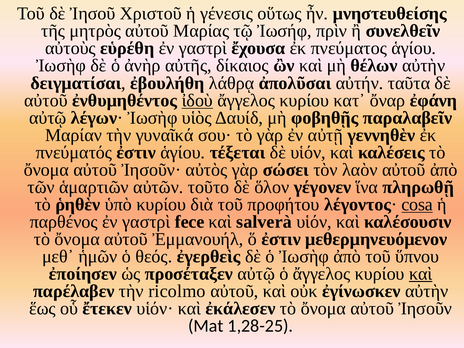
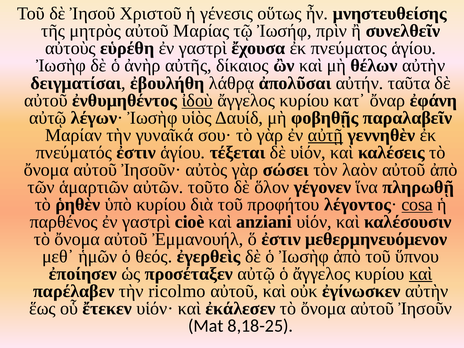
αὐτῇ underline: none -> present (325, 135)
fece: fece -> cioè (190, 222)
salverà: salverà -> anziani (264, 222)
1,28-25: 1,28-25 -> 8,18-25 (260, 326)
